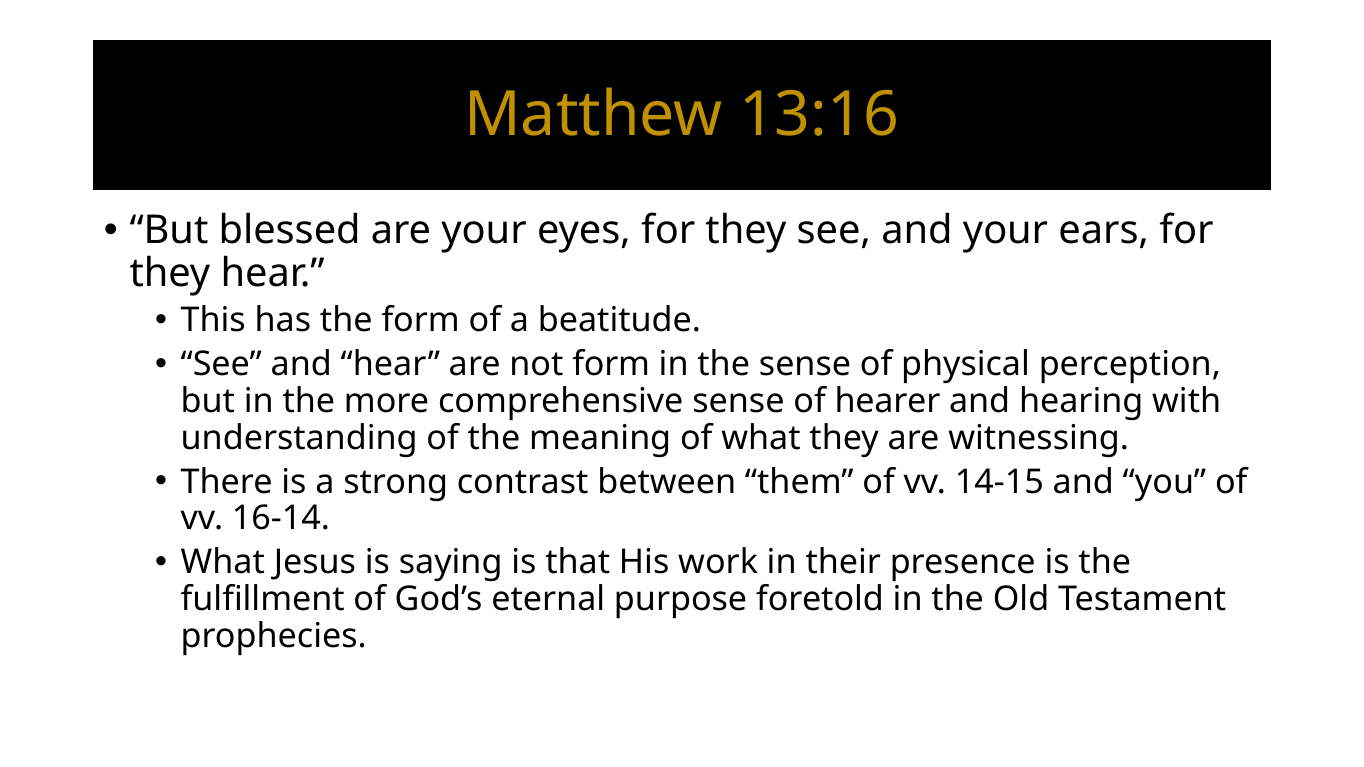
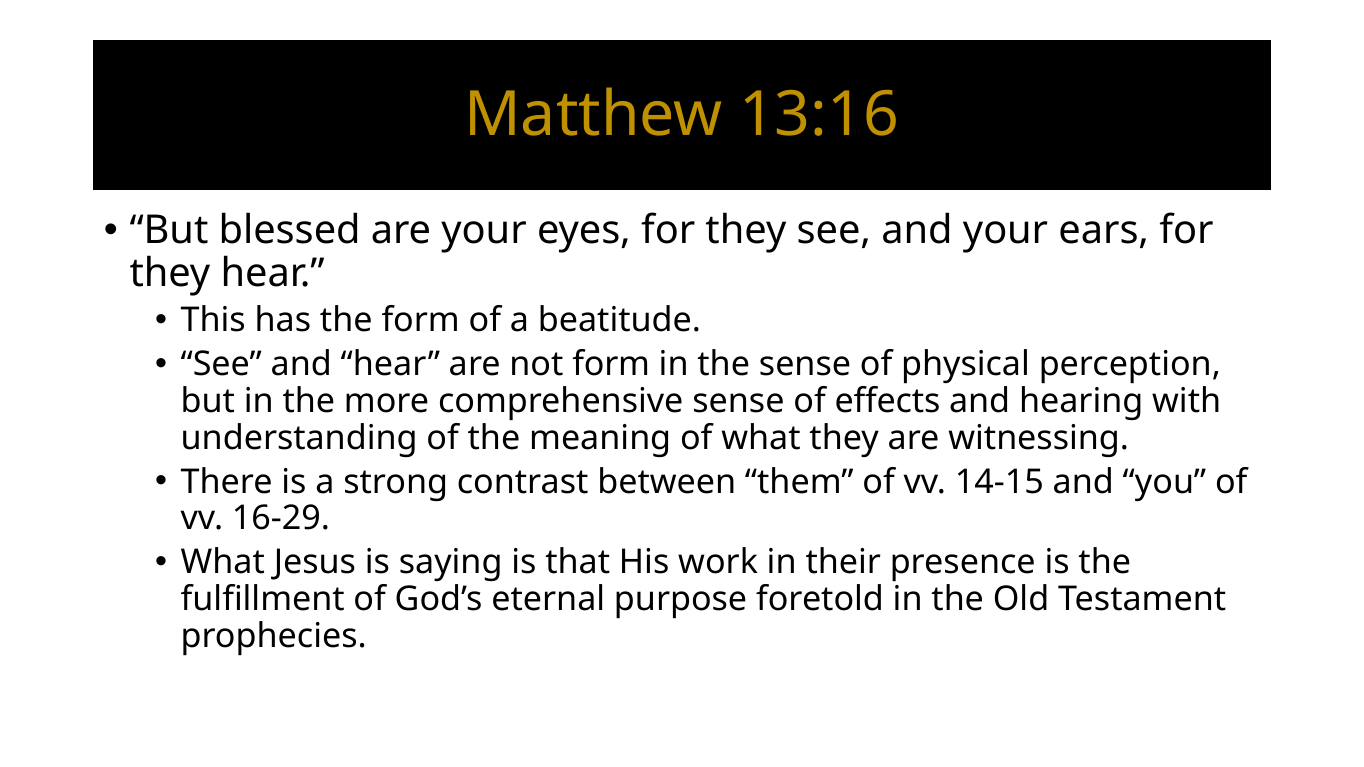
hearer: hearer -> effects (887, 401)
16-14: 16-14 -> 16-29 (281, 519)
